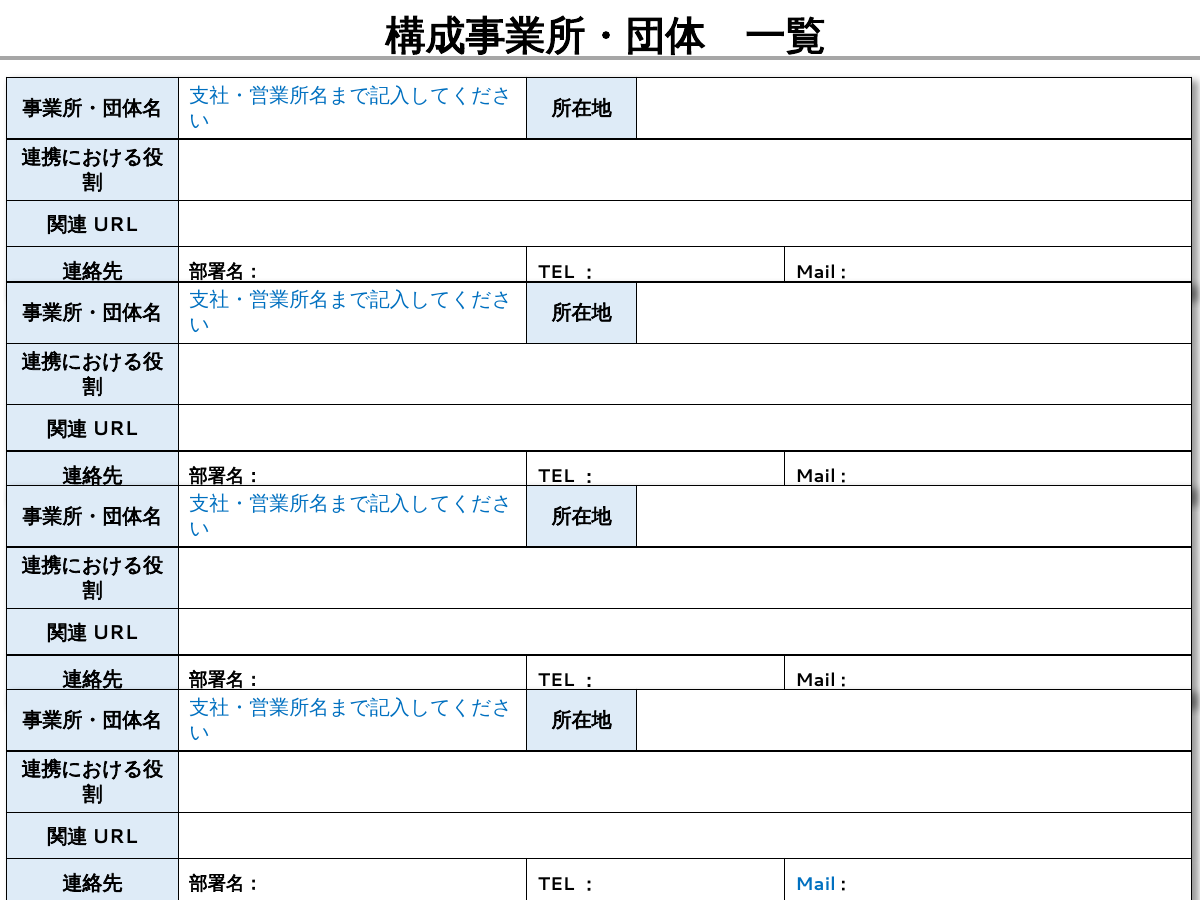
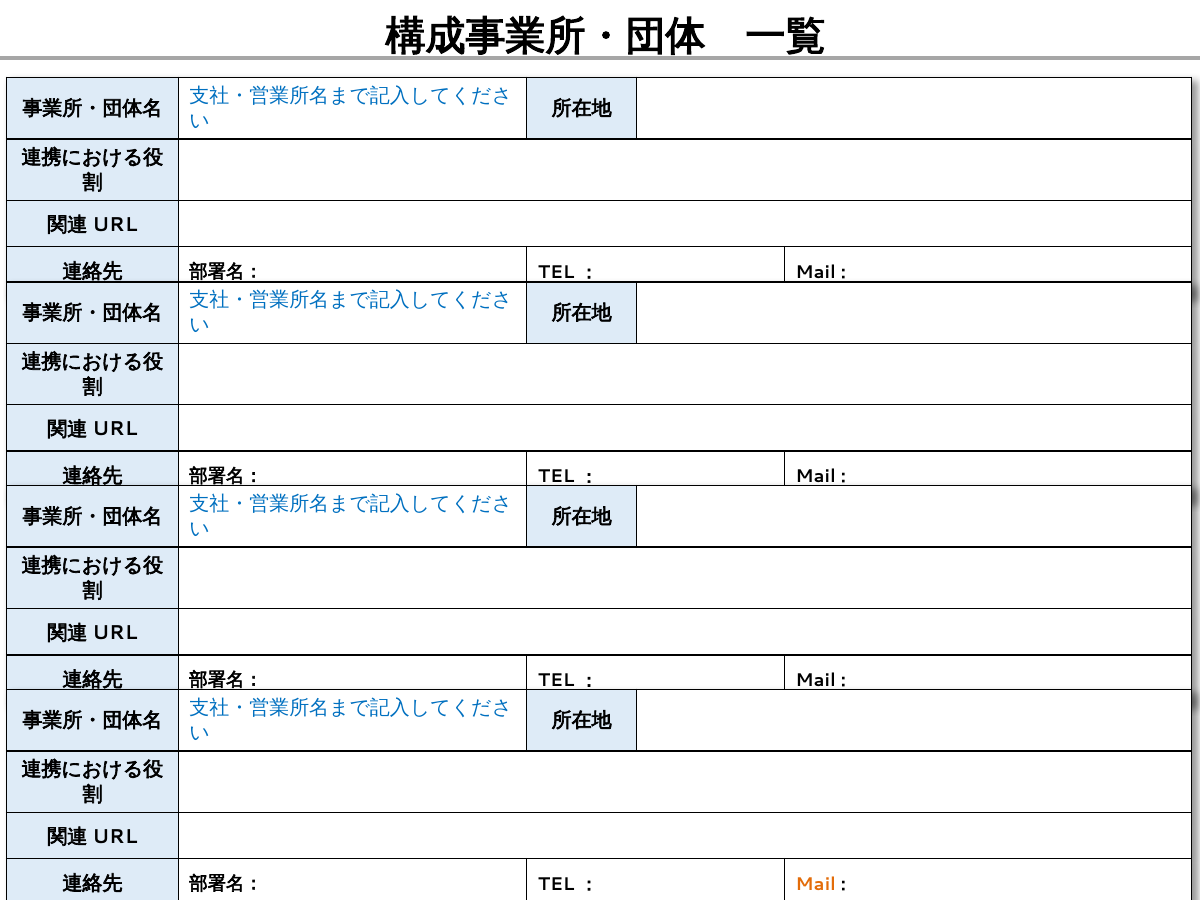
Mail colour: blue -> orange (816, 884)
